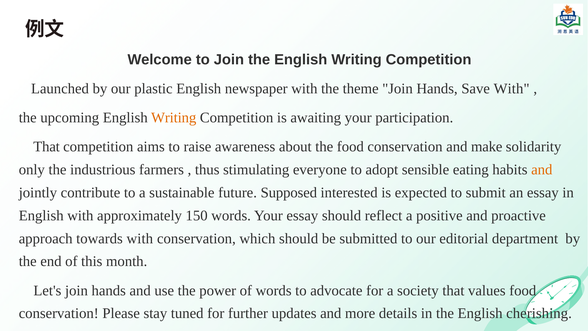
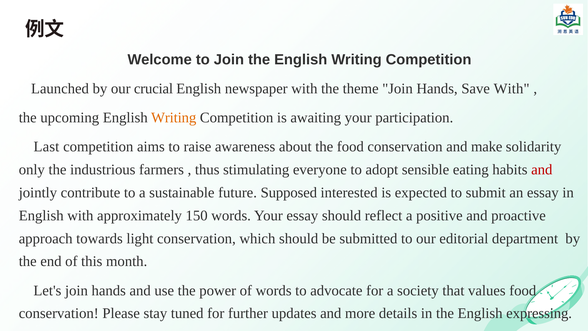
plastic: plastic -> crucial (153, 89)
That: That -> Last (46, 147)
and colour: orange -> red (542, 170)
towards with: with -> light (140, 238)
cherishing: cherishing -> expressing (539, 313)
